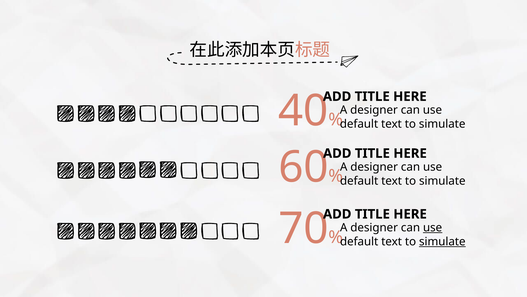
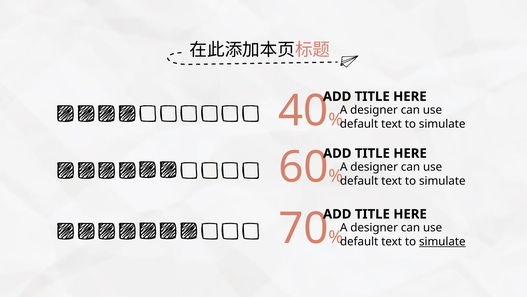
use underline: present -> none (433, 227)
